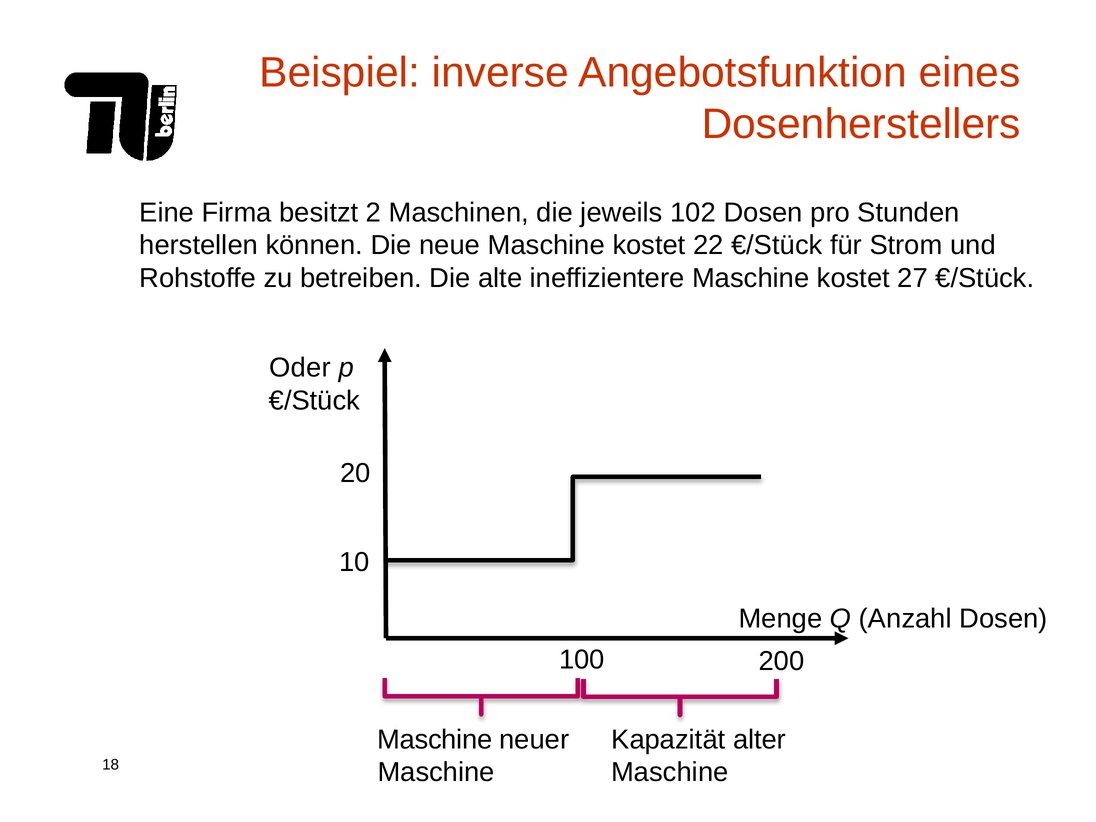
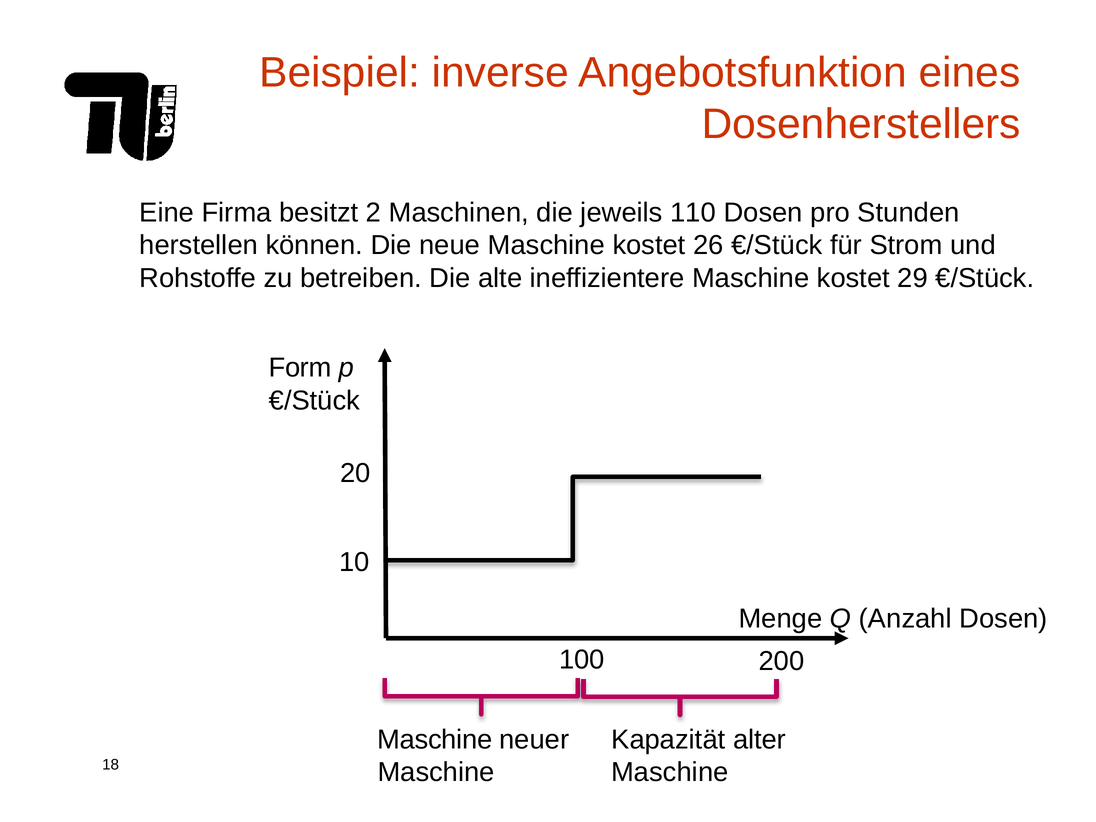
102: 102 -> 110 (693, 213)
22: 22 -> 26 (708, 245)
27: 27 -> 29 (913, 278)
Oder: Oder -> Form (300, 368)
